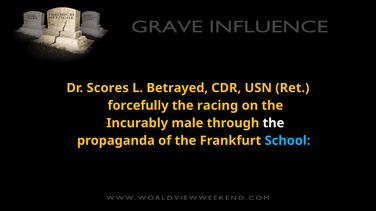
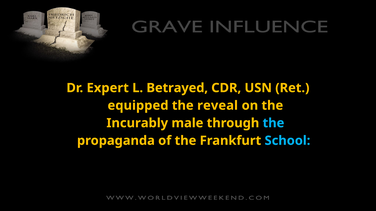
Scores: Scores -> Expert (108, 88)
forcefully: forcefully -> equipped (138, 106)
racing: racing -> reveal (218, 106)
the colour: white -> light blue (273, 123)
